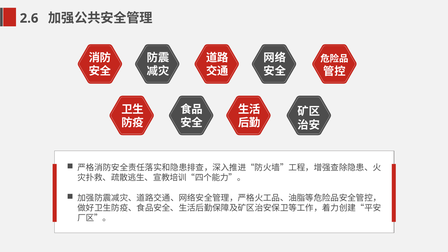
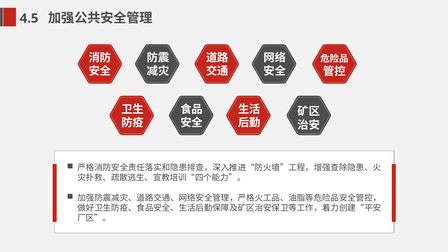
2.6: 2.6 -> 4.5 (29, 18)
